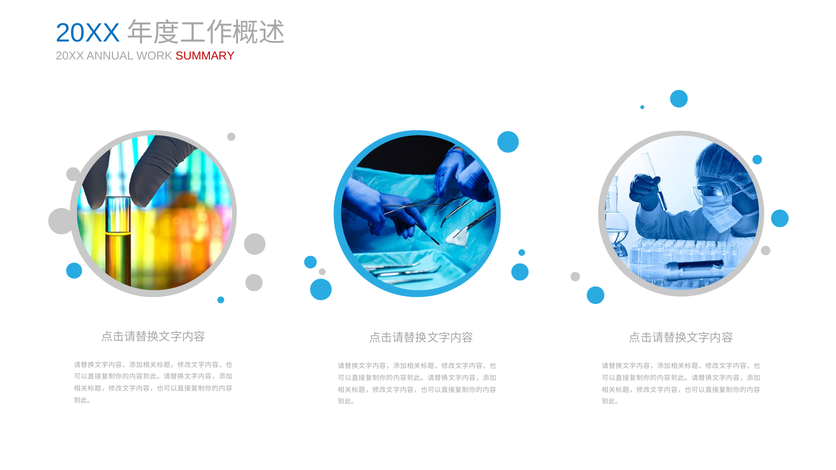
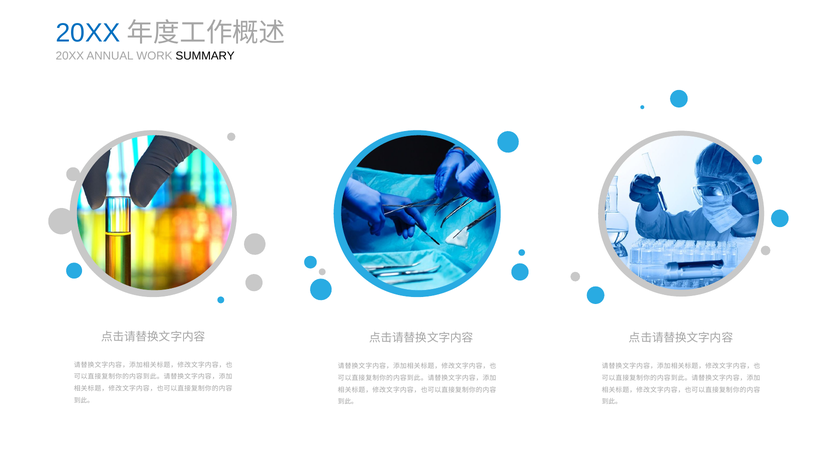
SUMMARY colour: red -> black (205, 56)
